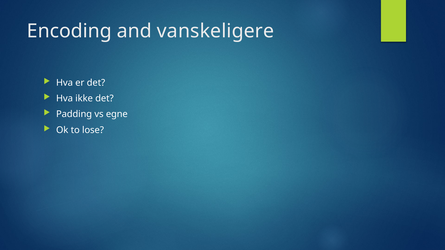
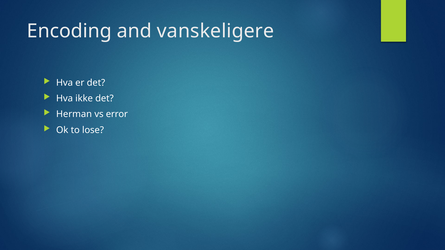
Padding: Padding -> Herman (74, 114)
egne: egne -> error (117, 114)
